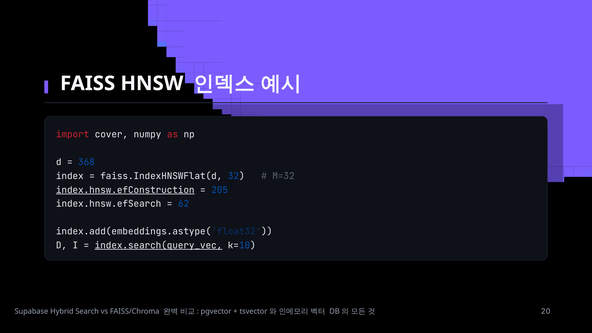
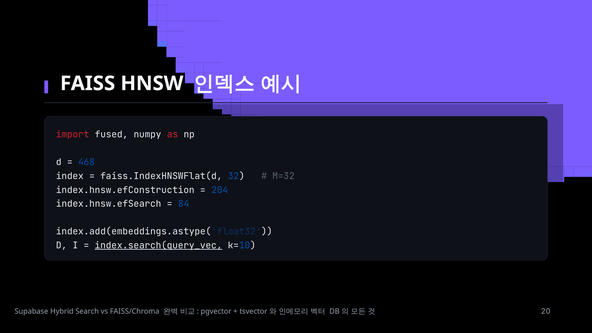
cover: cover -> fused (111, 134)
368: 368 -> 468 (86, 162)
index.hnsw.efConstruction underline: present -> none (125, 190)
205: 205 -> 204 (220, 190)
62: 62 -> 84 (184, 204)
